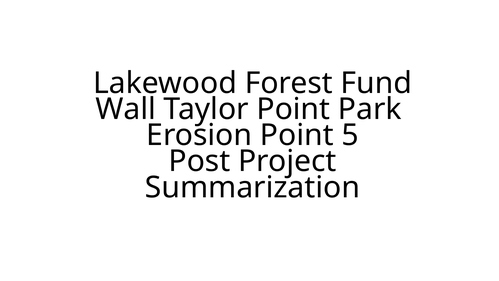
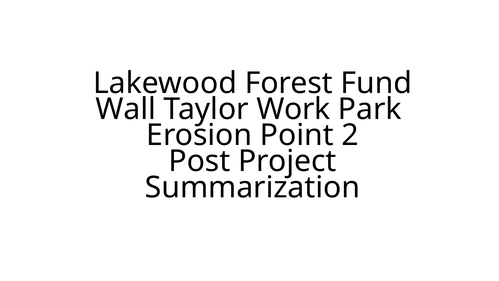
Taylor Point: Point -> Work (293, 109)
5: 5 -> 2 (350, 135)
